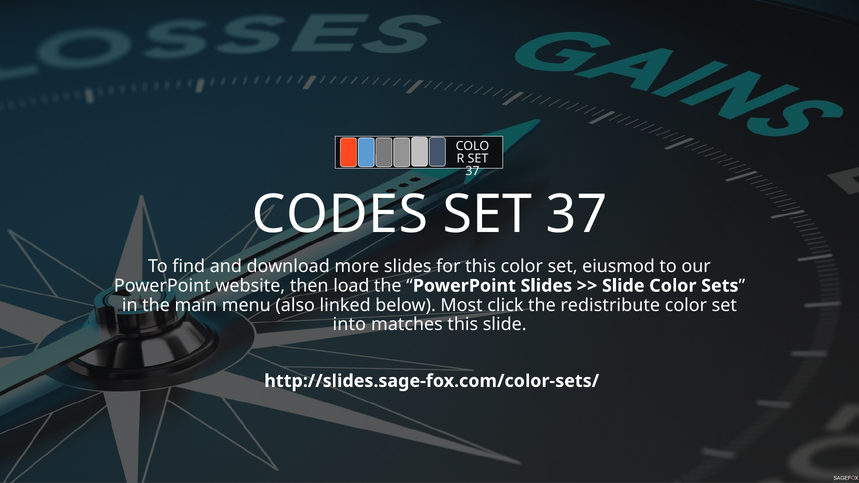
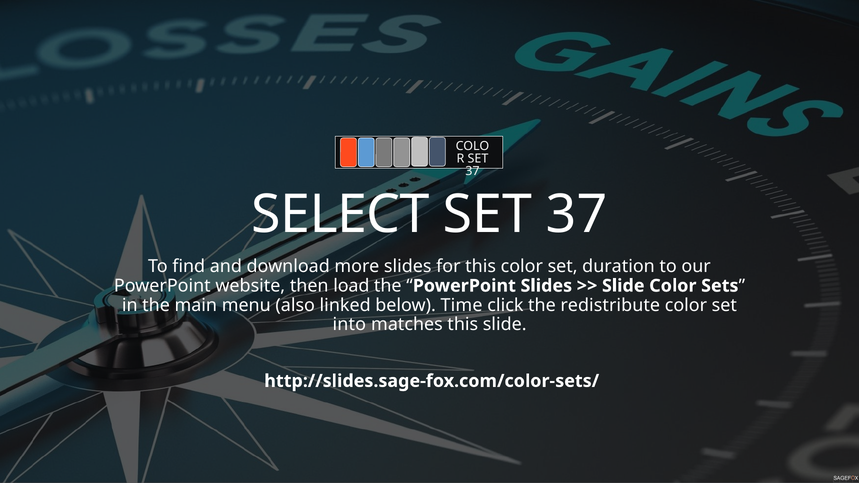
CODES: CODES -> SELECT (340, 215)
eiusmod: eiusmod -> duration (619, 267)
Most: Most -> Time (462, 305)
